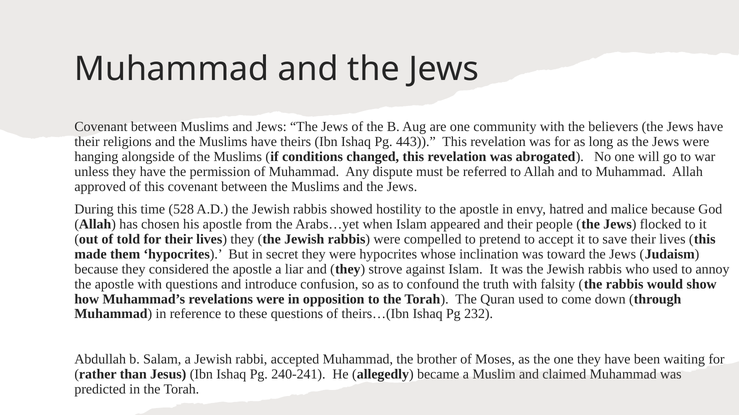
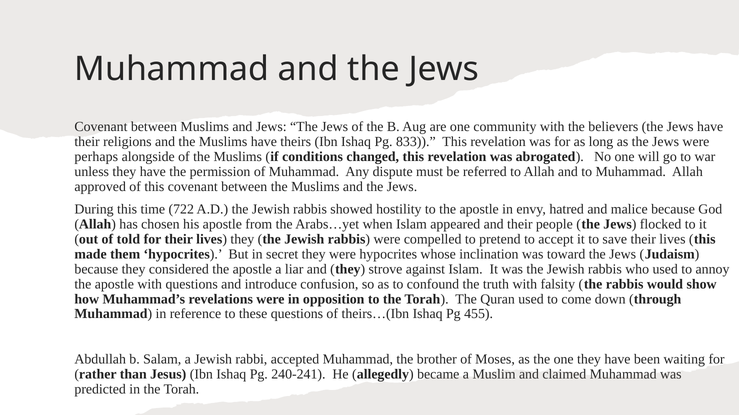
443: 443 -> 833 (416, 142)
hanging: hanging -> perhaps (96, 157)
528: 528 -> 722 (181, 210)
232: 232 -> 455 (479, 314)
